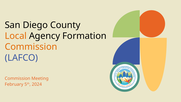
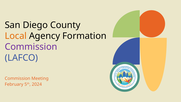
Commission colour: orange -> purple (31, 47)
